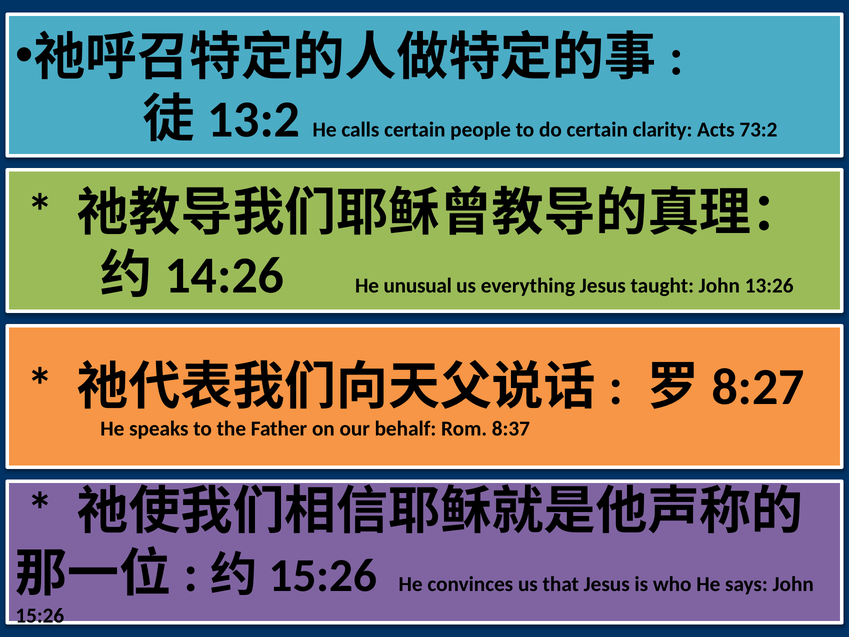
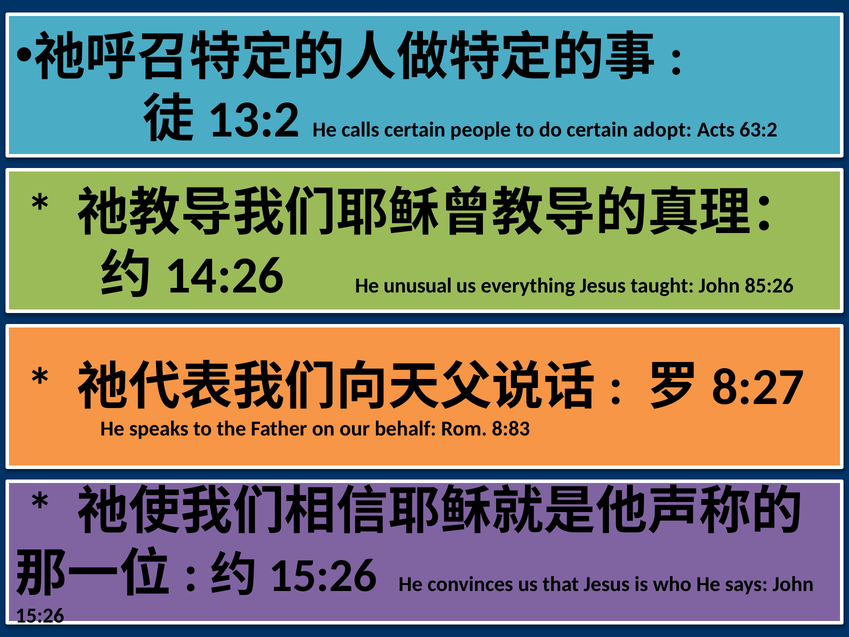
clarity: clarity -> adopt (662, 130)
73:2: 73:2 -> 63:2 (758, 130)
13:26: 13:26 -> 85:26 (769, 285)
8:37: 8:37 -> 8:83 (511, 429)
